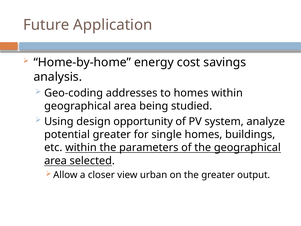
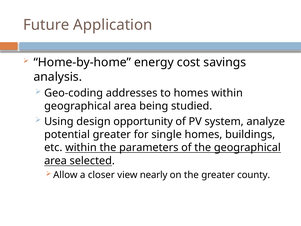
urban: urban -> nearly (154, 175)
output: output -> county (254, 175)
